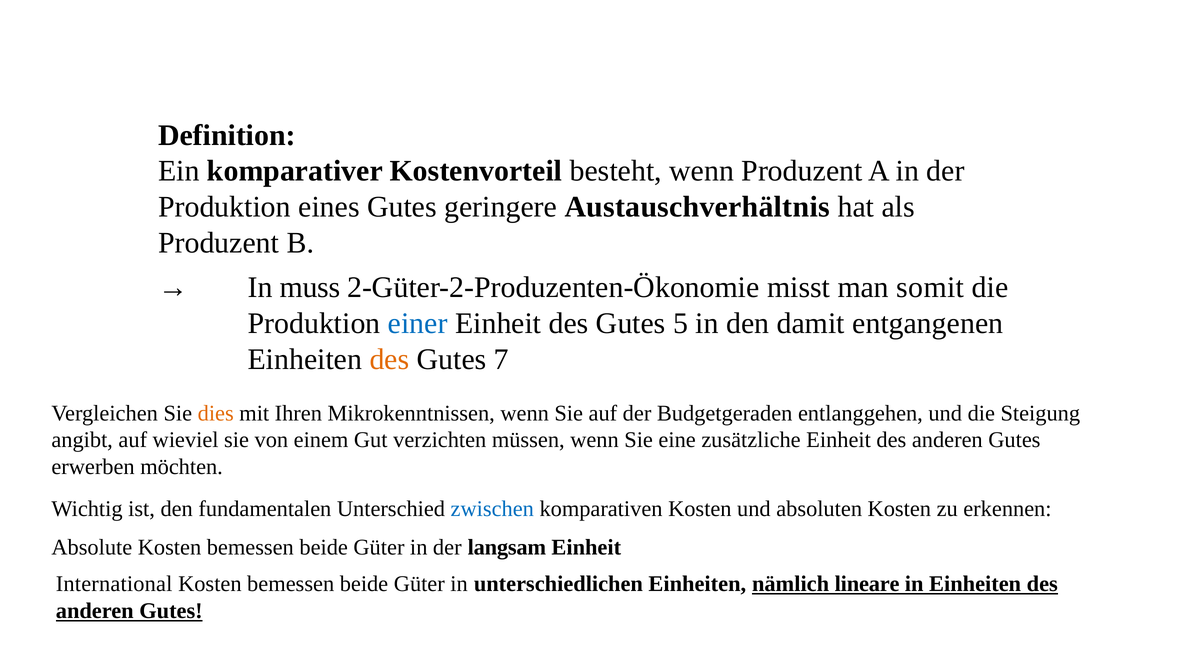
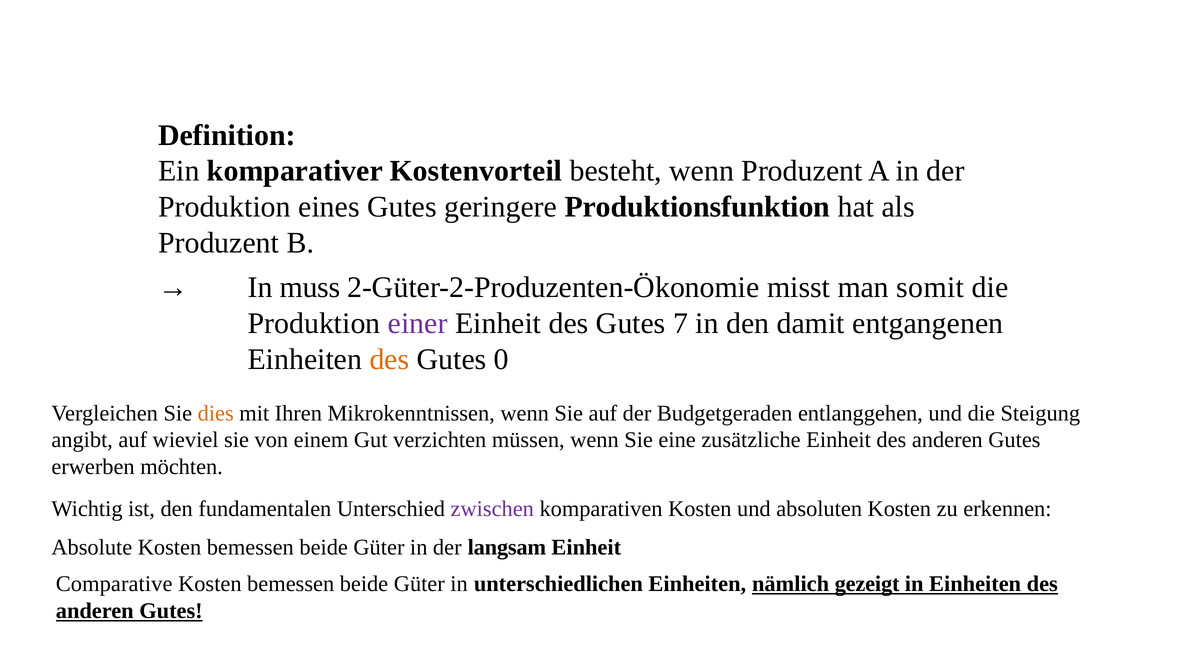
Austauschverhältnis: Austauschverhältnis -> Produktionsfunktion (697, 207)
einer colour: blue -> purple (418, 324)
5: 5 -> 7 (681, 324)
7: 7 -> 0 (501, 359)
zwischen colour: blue -> purple (492, 509)
International: International -> Comparative (114, 584)
lineare: lineare -> gezeigt (867, 584)
